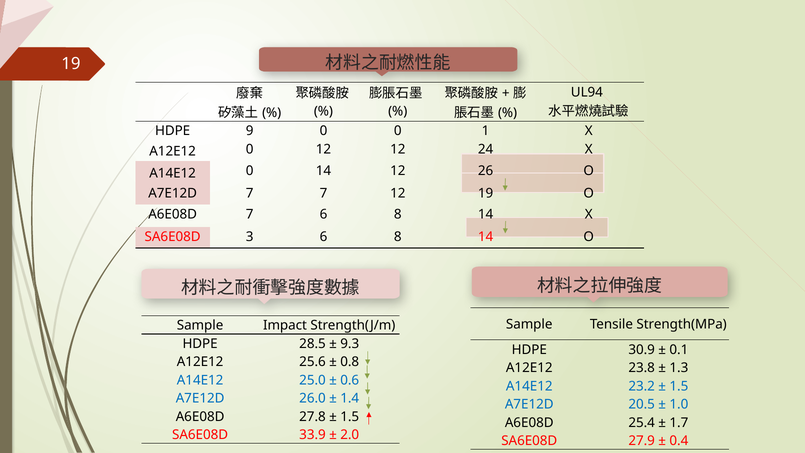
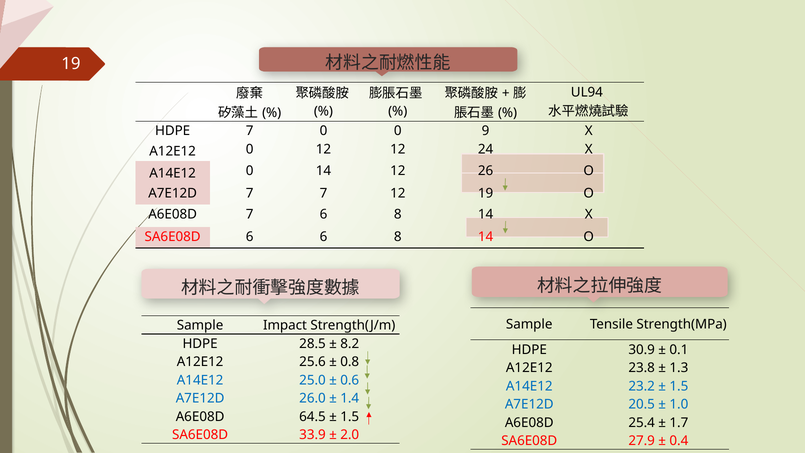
HDPE 9: 9 -> 7 (250, 131)
1: 1 -> 9 (486, 131)
SA6E08D 3: 3 -> 6 (250, 237)
9.3: 9.3 -> 8.2 (350, 344)
27.8: 27.8 -> 64.5 (312, 417)
